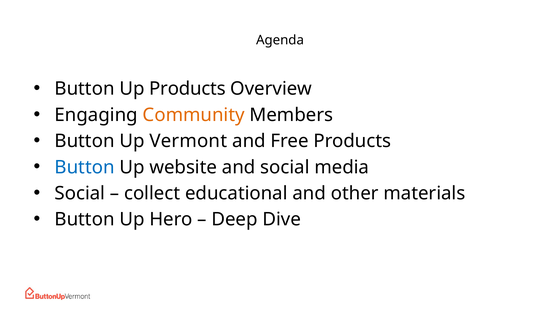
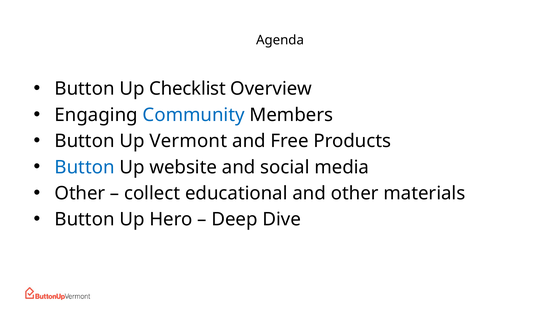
Up Products: Products -> Checklist (187, 89)
Community colour: orange -> blue (194, 115)
Social: Social -> Other (80, 193)
